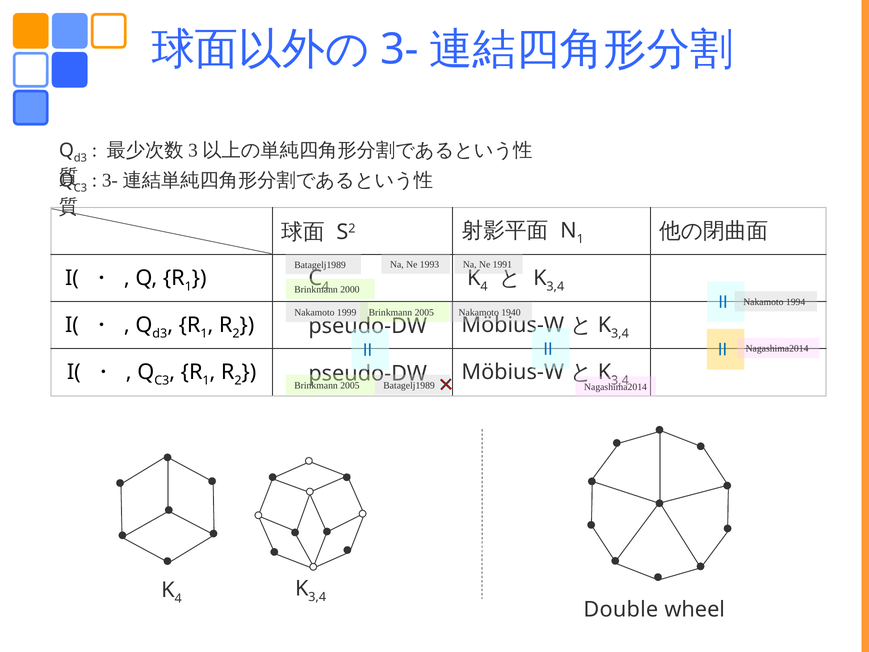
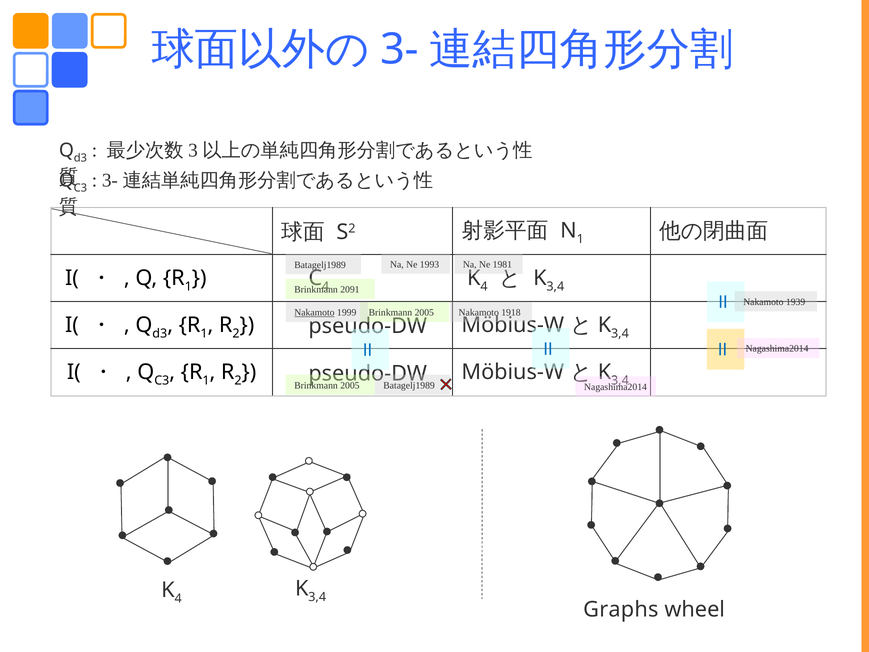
1991: 1991 -> 1981 (502, 264)
2000: 2000 -> 2091 (350, 289)
1940: 1940 -> 1918 (511, 312)
1994: 1994 -> 1939 (796, 302)
Nakamoto underline: none -> present (314, 313)
Double: Double -> Graphs (621, 609)
